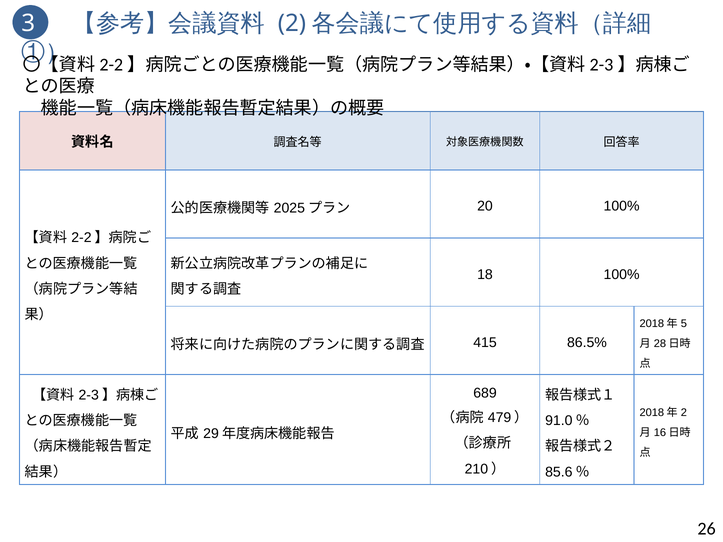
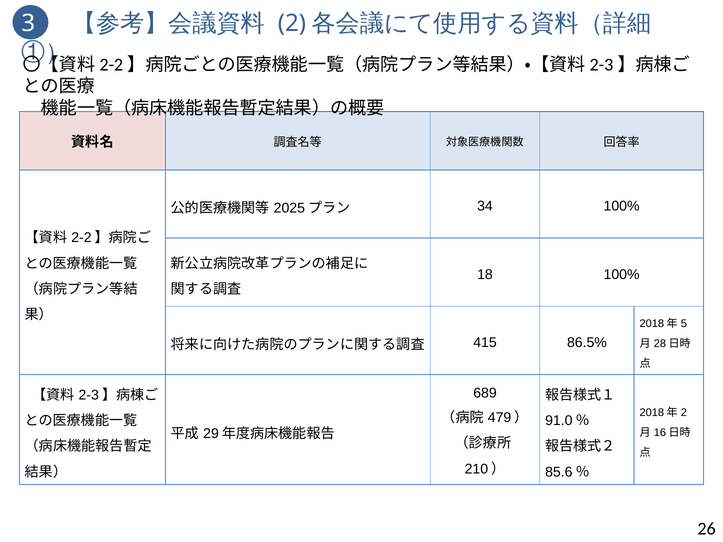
20: 20 -> 34 (485, 206)
